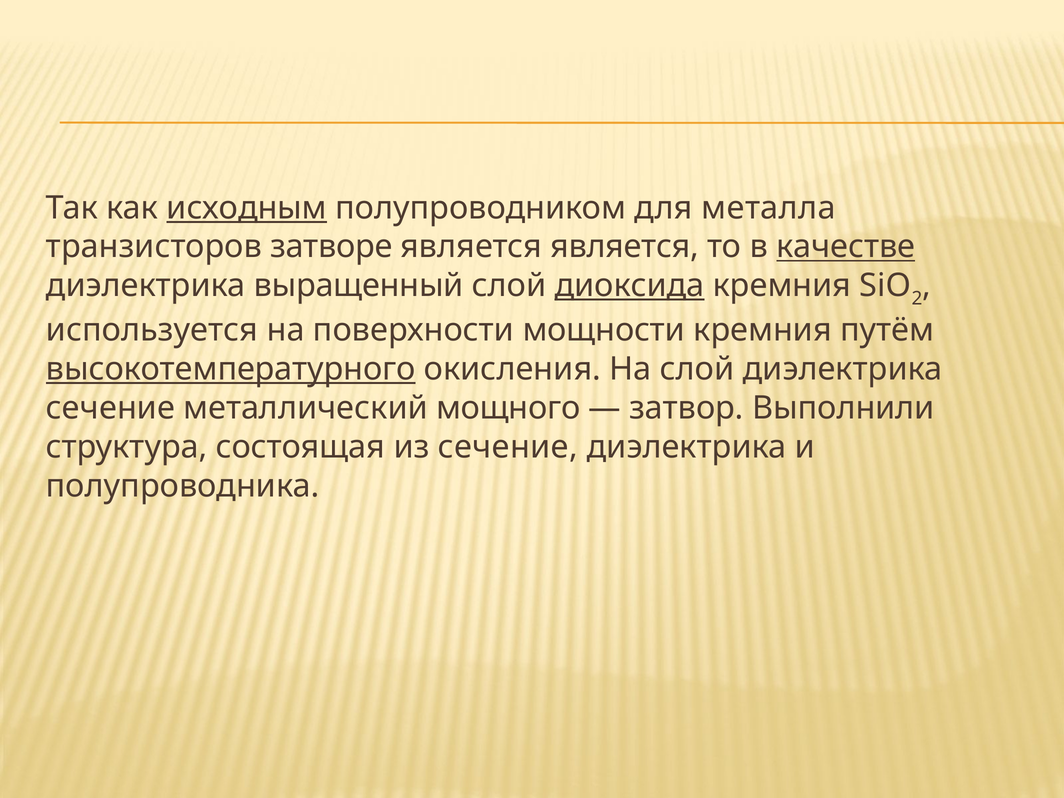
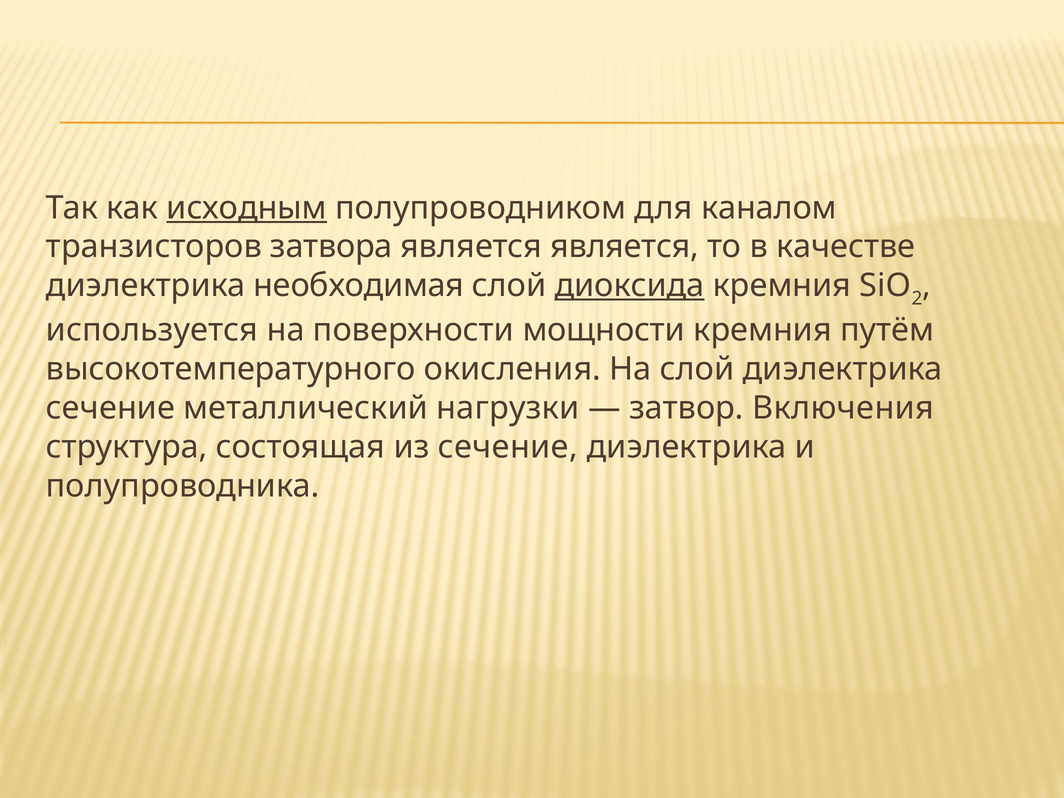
металла: металла -> каналом (769, 208)
затворе: затворе -> затвора (331, 247)
качестве underline: present -> none (846, 247)
выращенный: выращенный -> необходимая (359, 286)
высокотемпературного underline: present -> none (231, 369)
мощного: мощного -> нагрузки (508, 408)
Выполнили: Выполнили -> Включения (843, 408)
